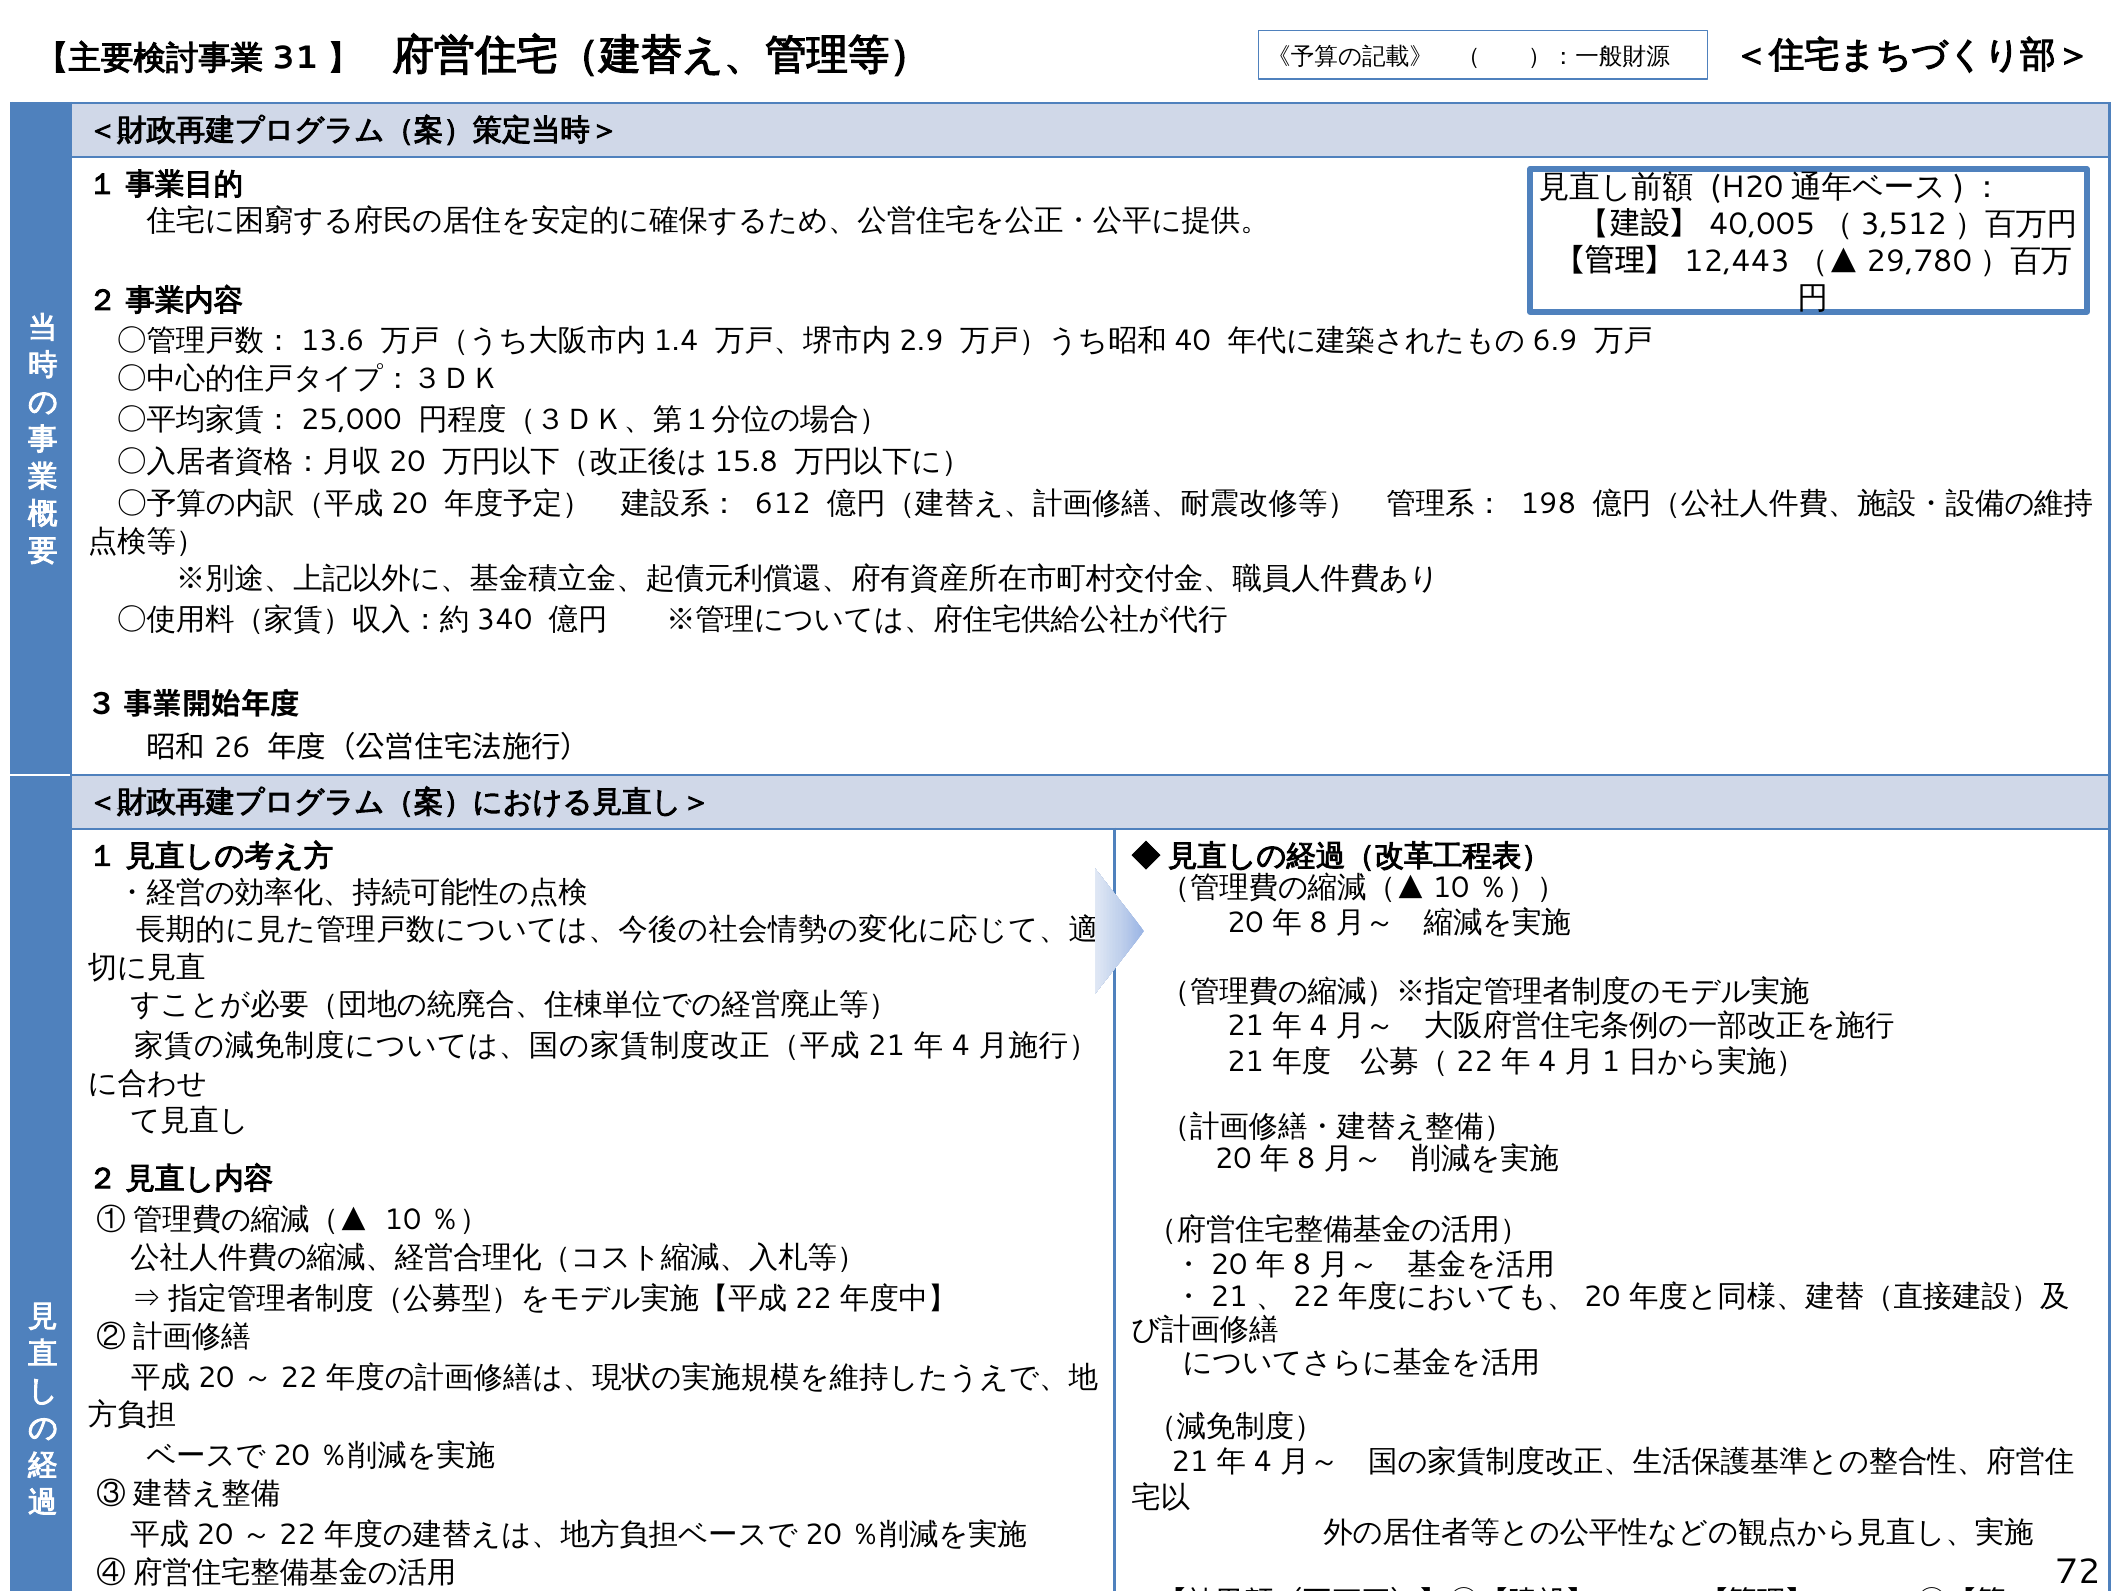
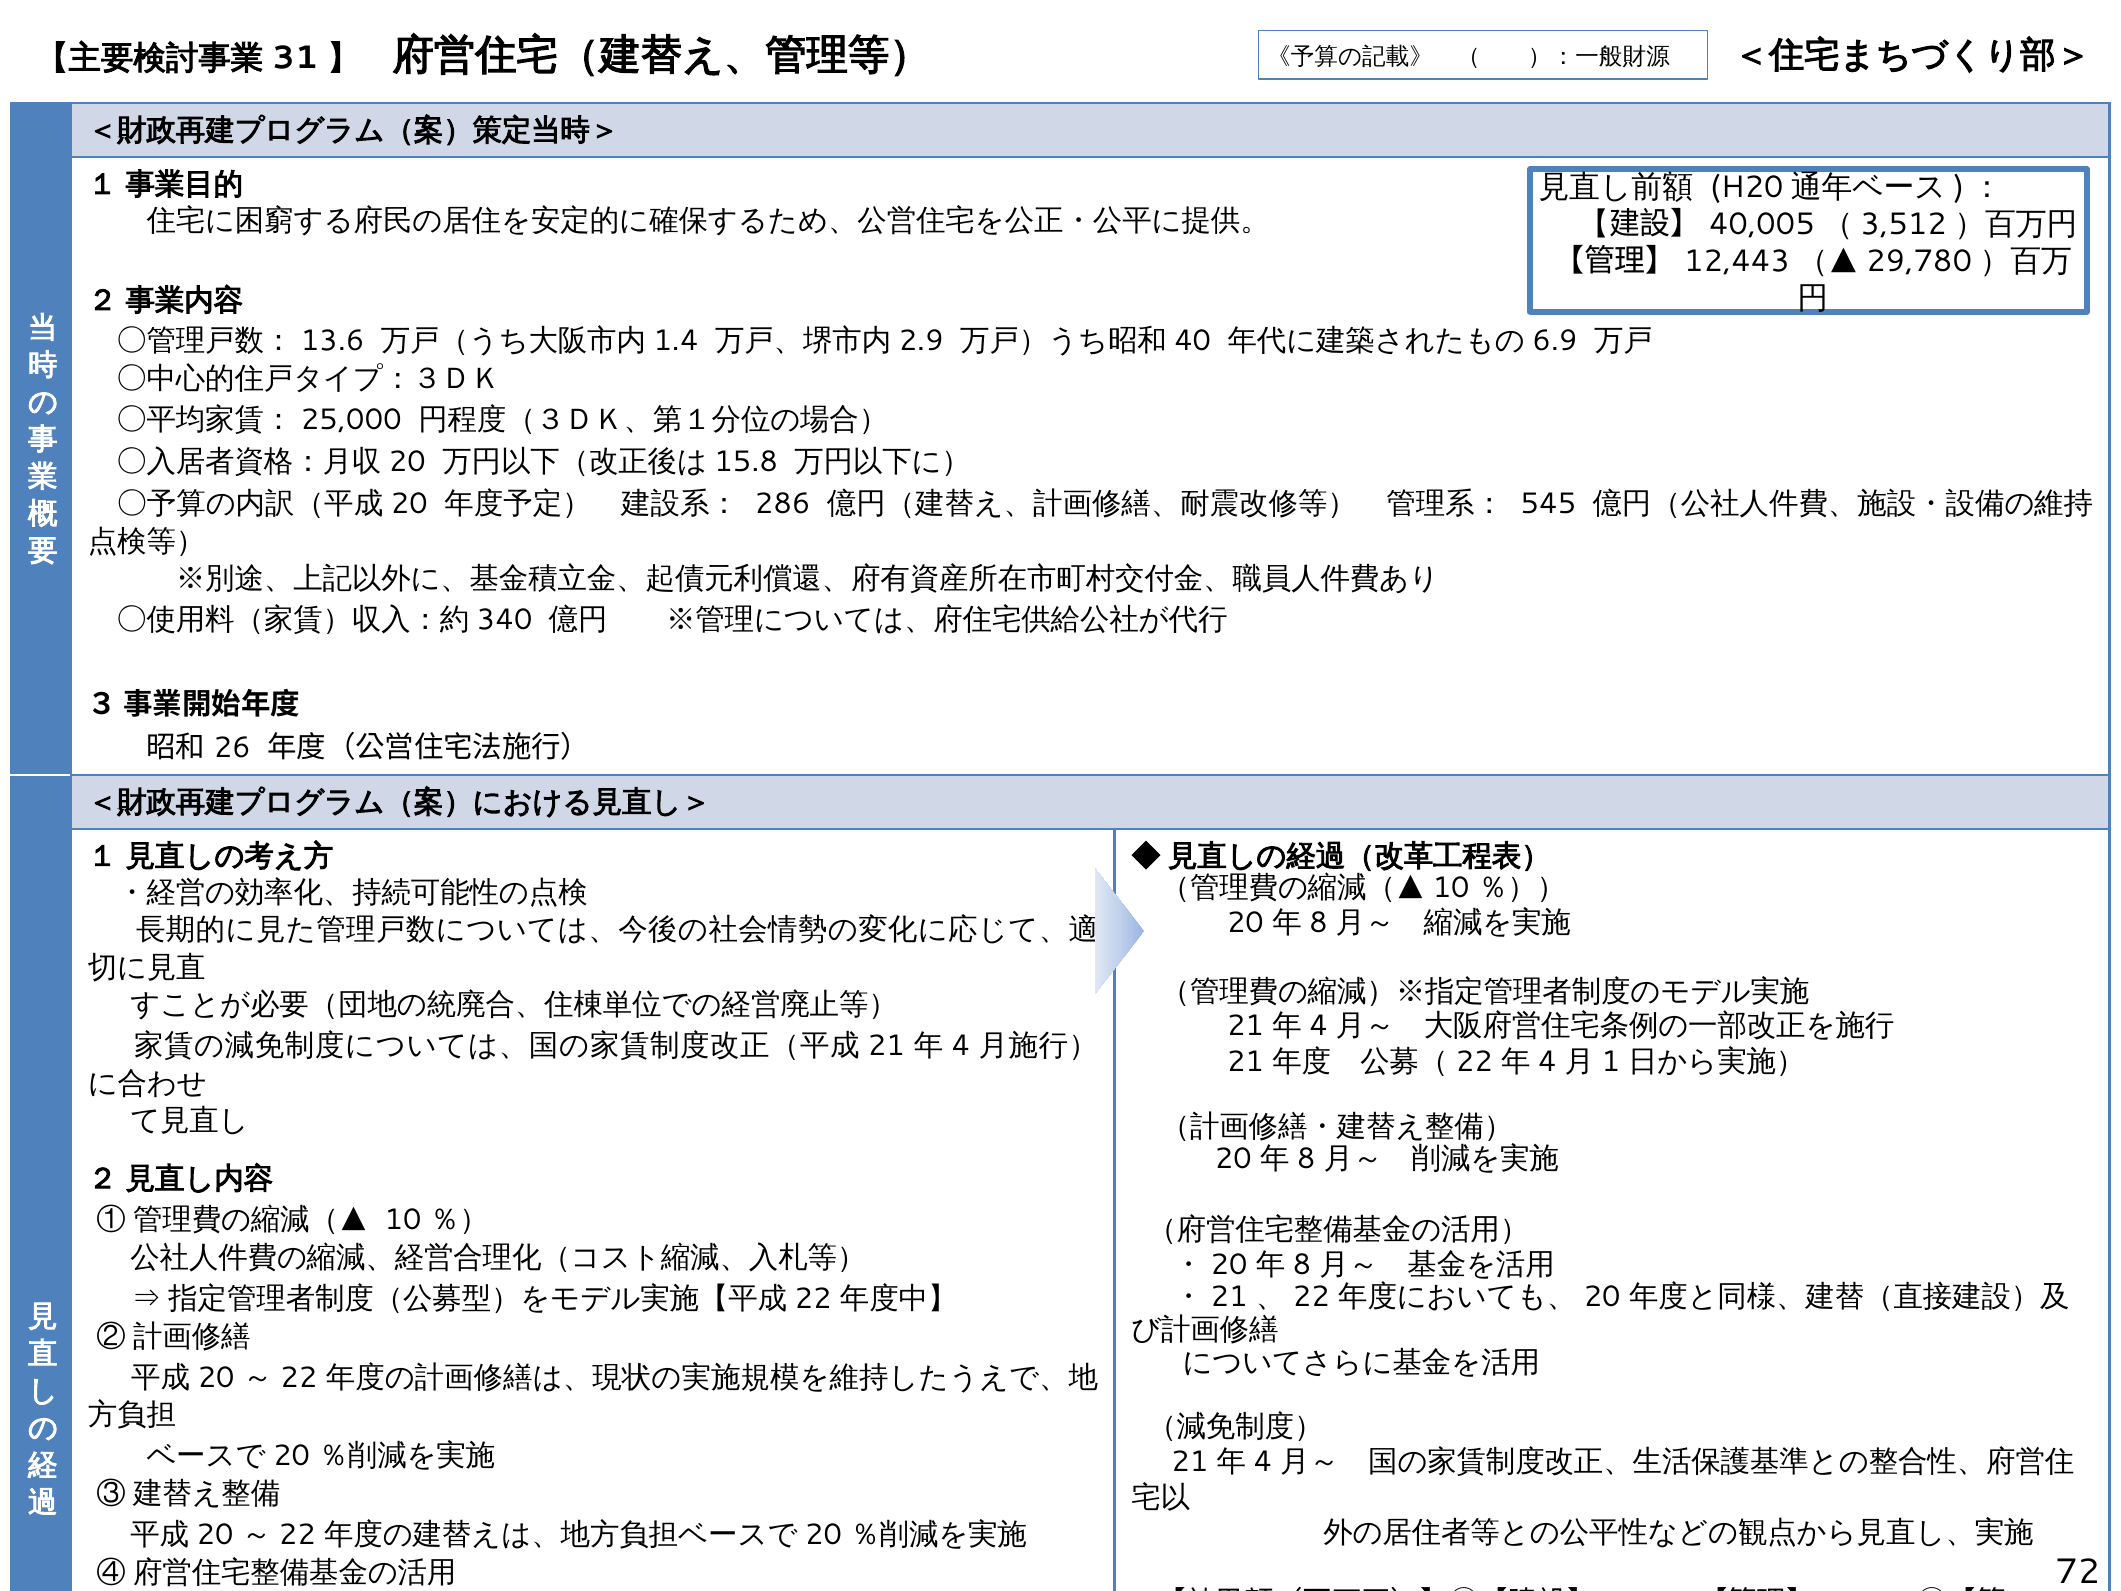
612: 612 -> 286 (783, 503)
198: 198 -> 545 (1548, 503)
